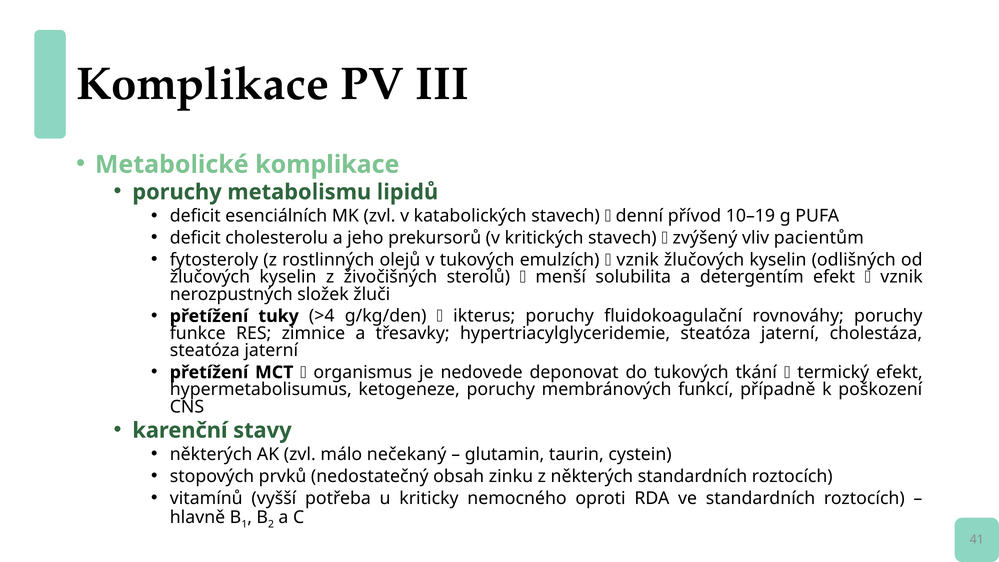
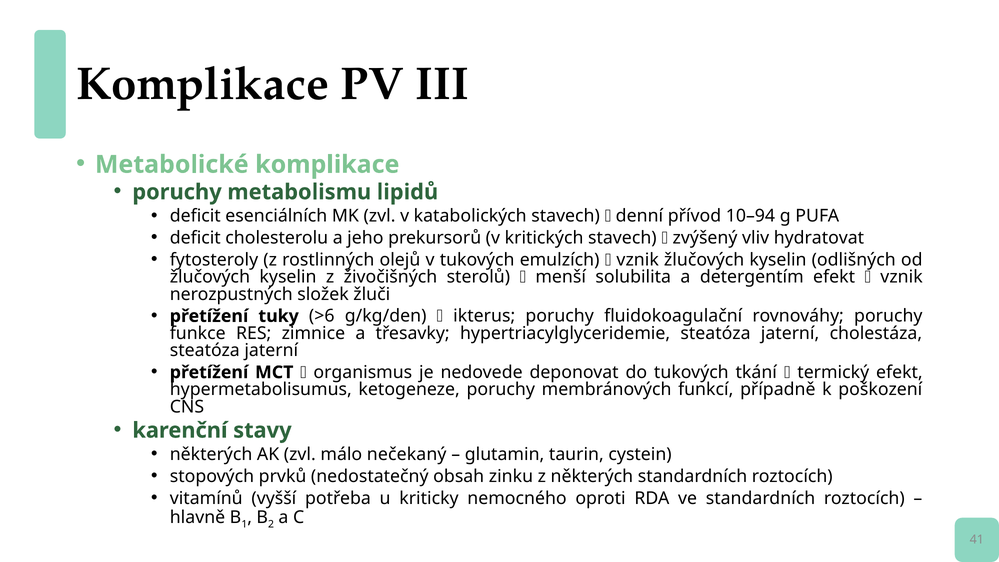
10–19: 10–19 -> 10–94 (750, 216)
pacientům: pacientům -> hydratovat (819, 238)
>4: >4 -> >6 (322, 316)
